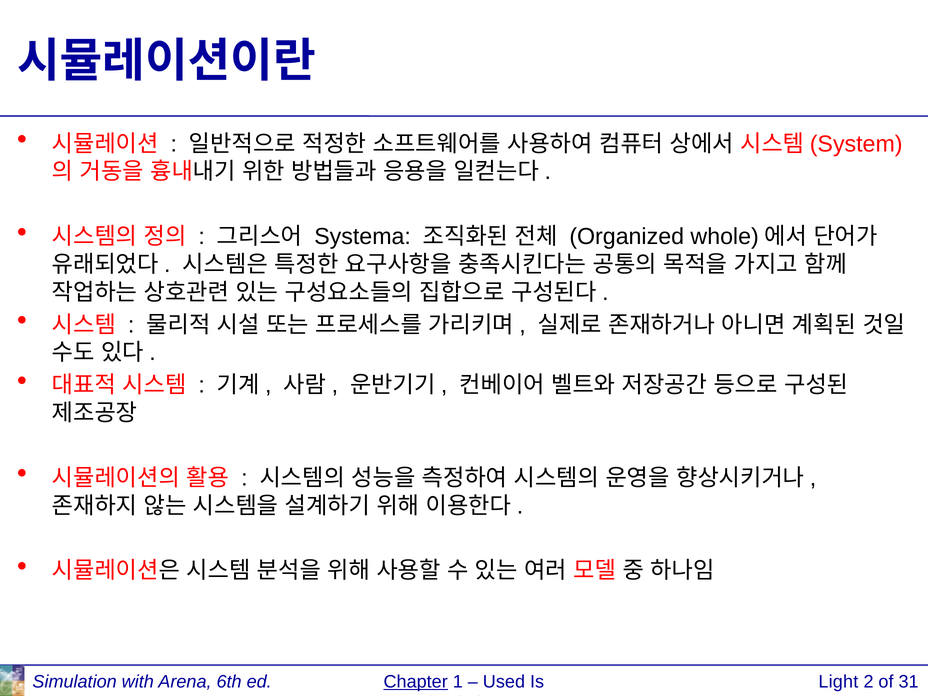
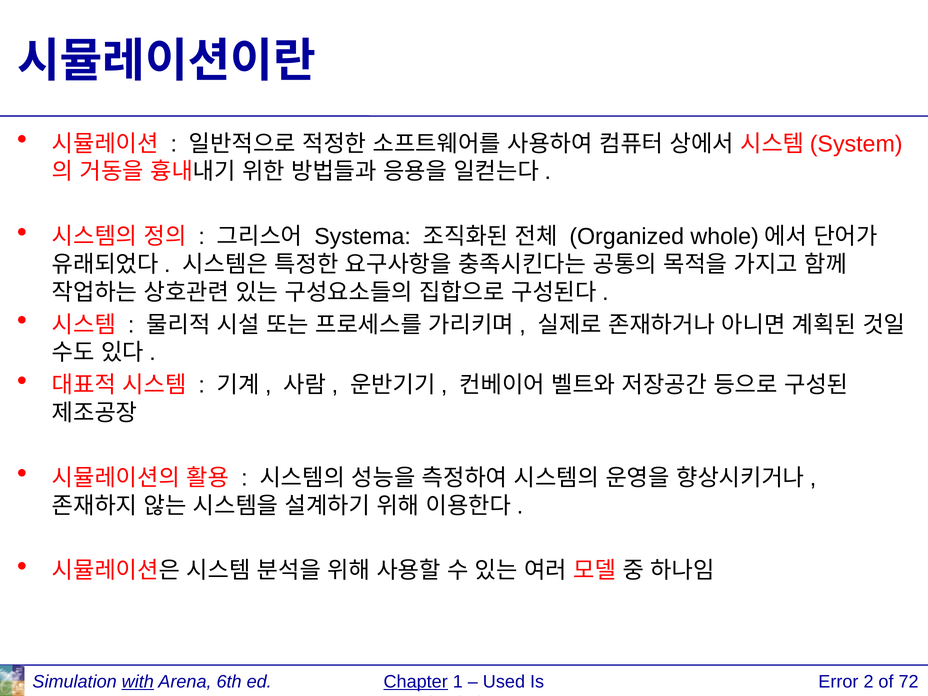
with underline: none -> present (138, 682)
Light: Light -> Error (838, 682)
31: 31 -> 72 (909, 682)
